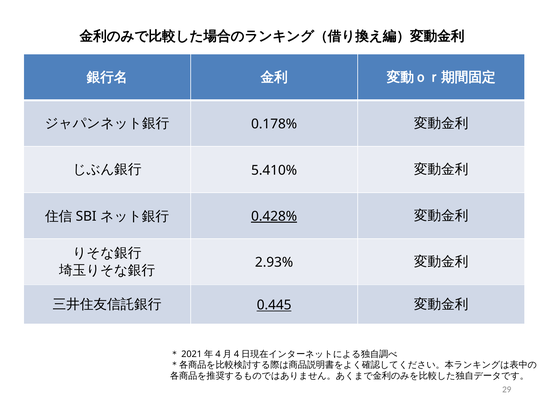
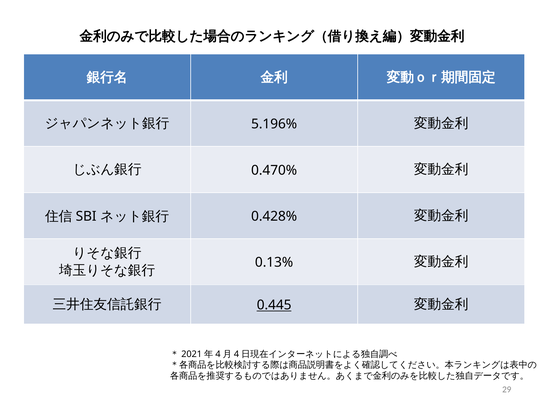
0.178%: 0.178% -> 5.196% (274, 124)
5.410%: 5.410% -> 0.470% (274, 170)
0.428% underline: present -> none (274, 216)
2.93%: 2.93% -> 0.13% (274, 263)
